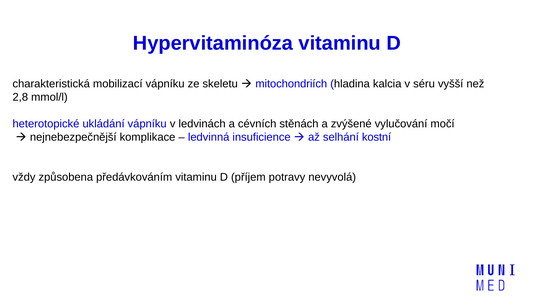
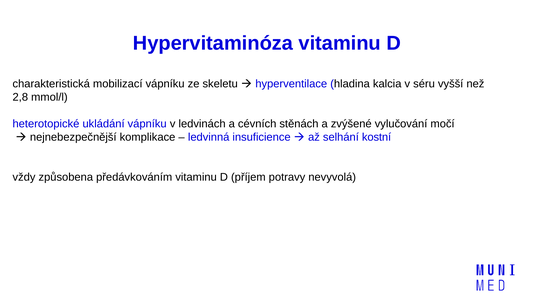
mitochondriích: mitochondriích -> hyperventilace (291, 84)
